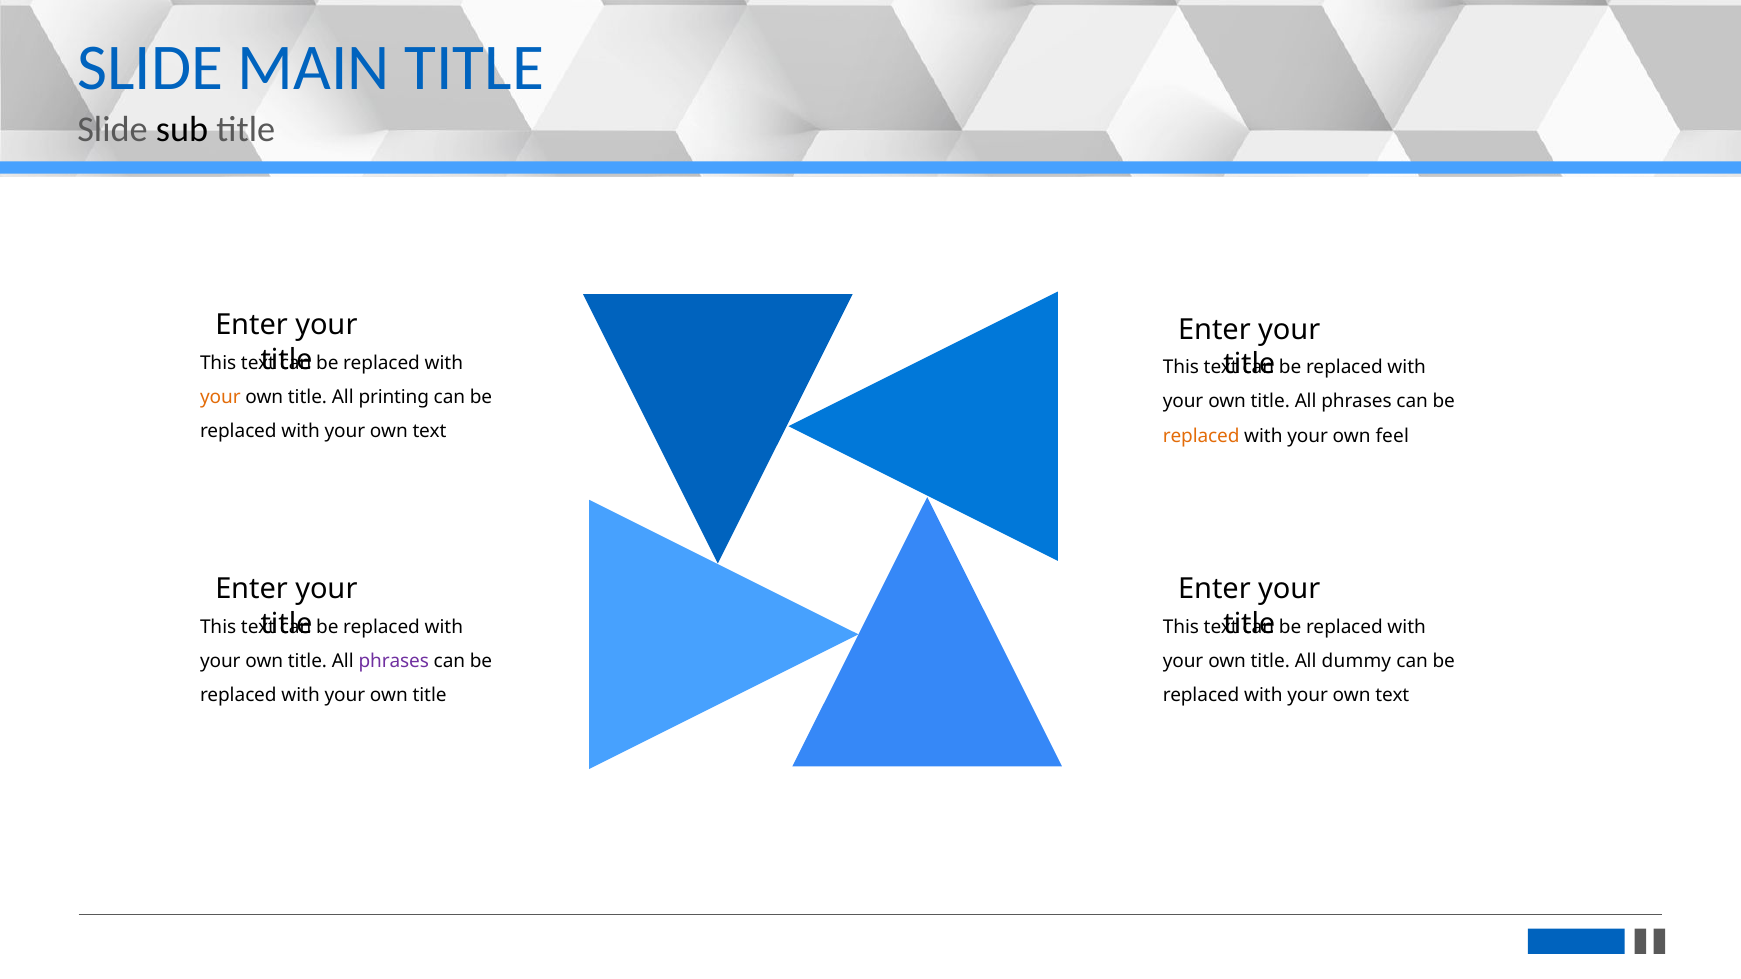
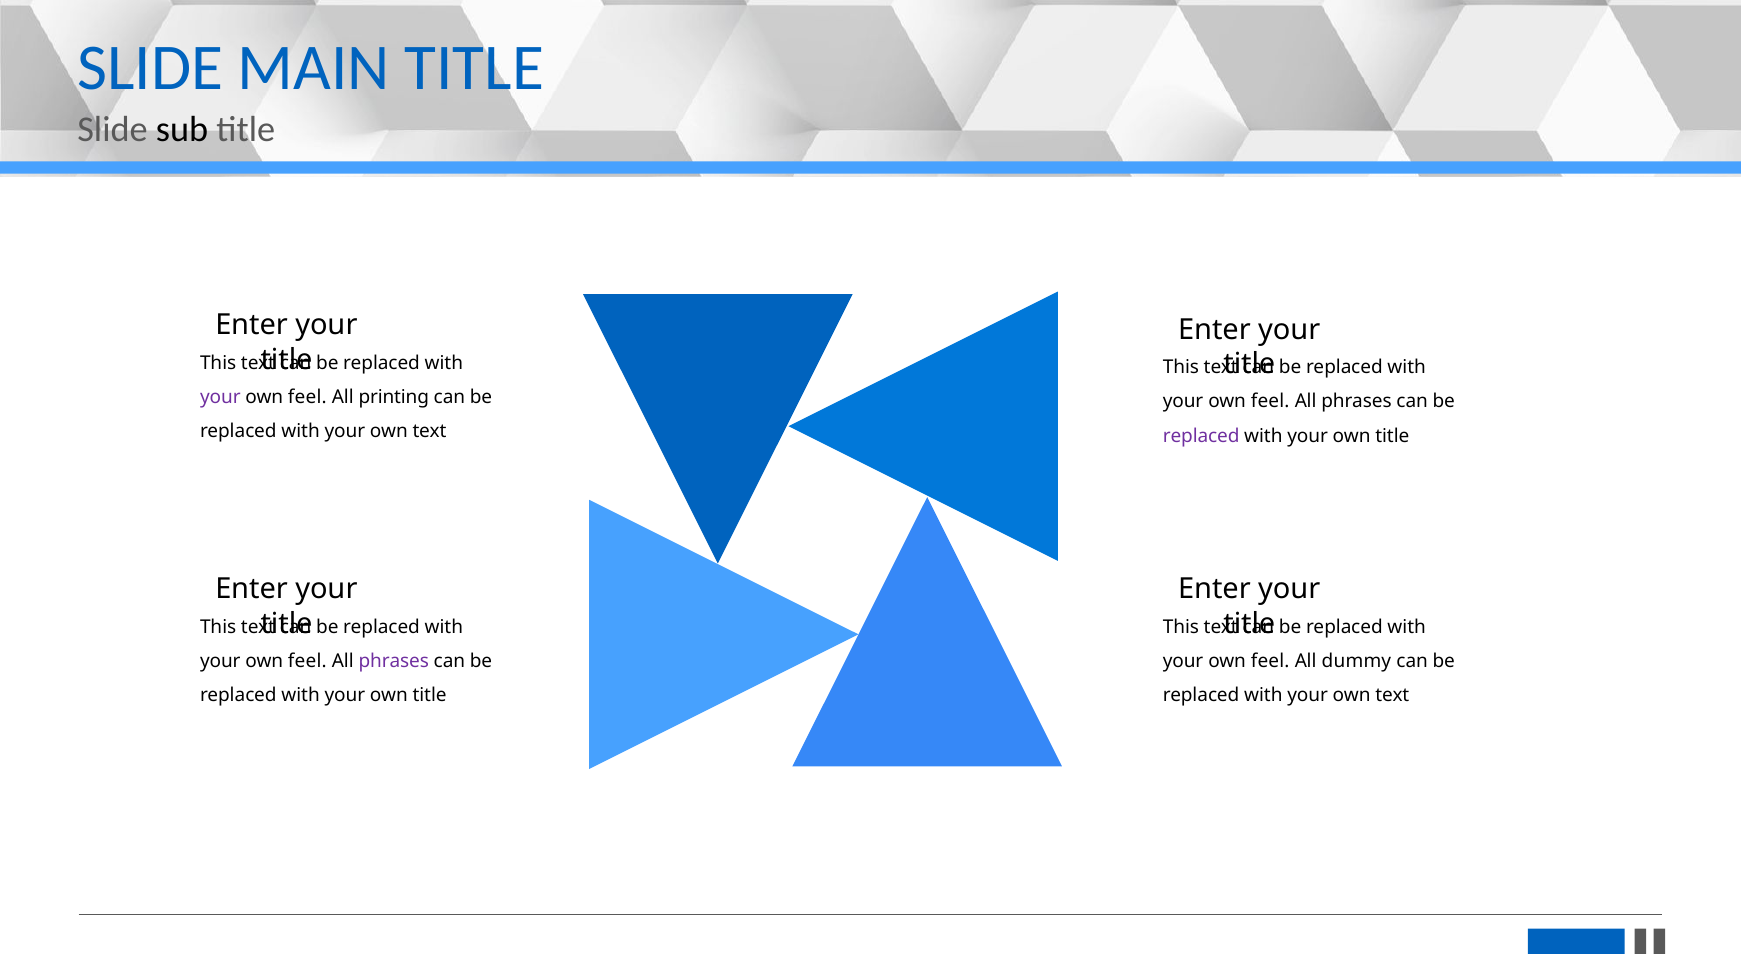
your colour: orange -> purple (220, 397)
title: title -> feel (307, 397)
title: title -> feel (1270, 402)
replaced colour: orange -> purple (1201, 436)
feel: feel -> title (1392, 436)
title: title -> feel (307, 661)
title: title -> feel (1270, 661)
